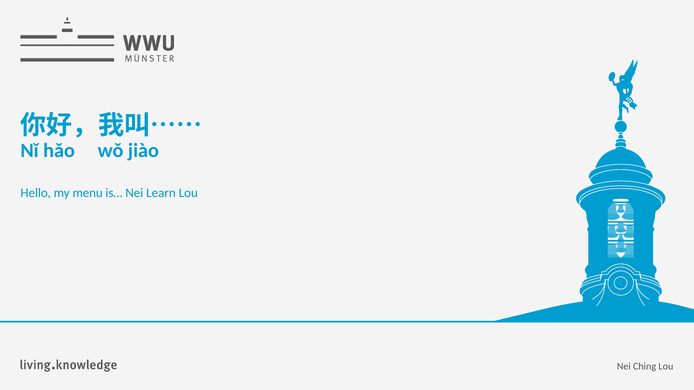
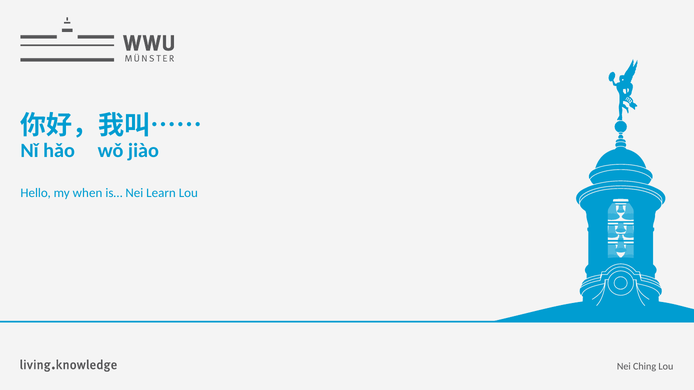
menu: menu -> when (88, 193)
